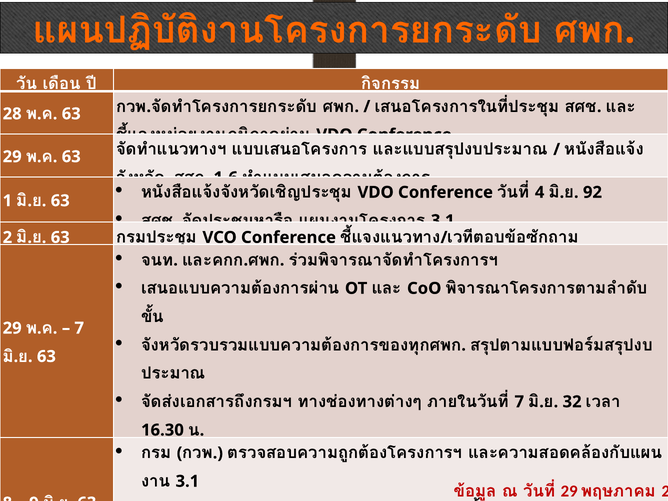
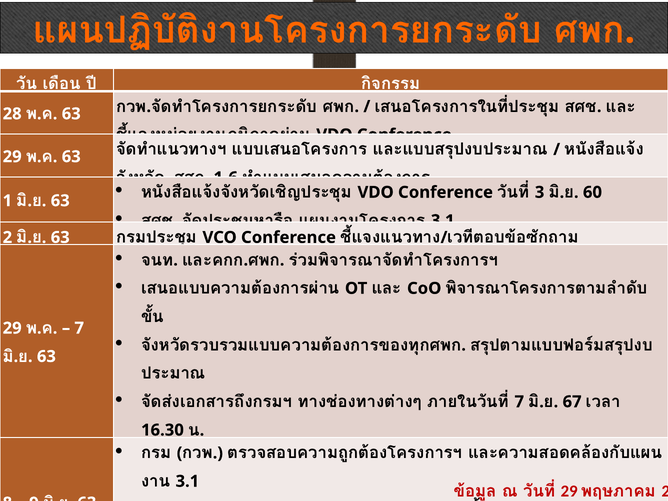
4: 4 -> 3 (540, 192)
92: 92 -> 60 (592, 192)
32: 32 -> 67 (572, 402)
